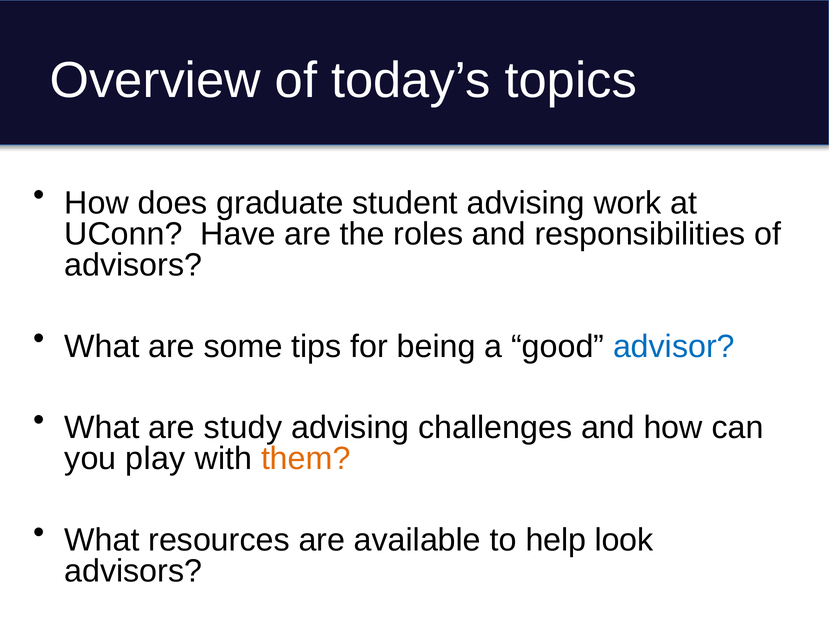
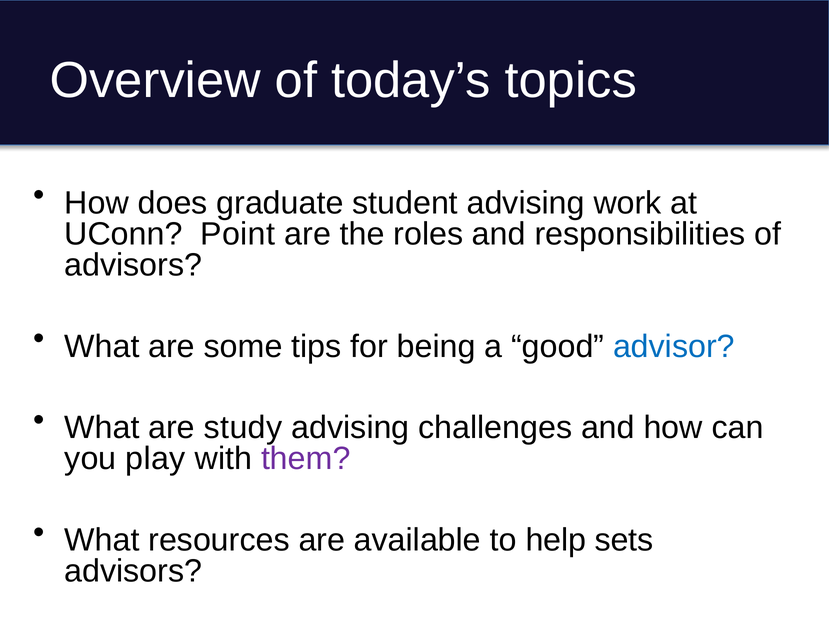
Have: Have -> Point (238, 234)
them colour: orange -> purple (306, 459)
look: look -> sets (624, 540)
